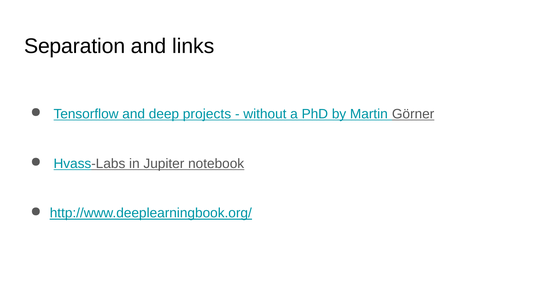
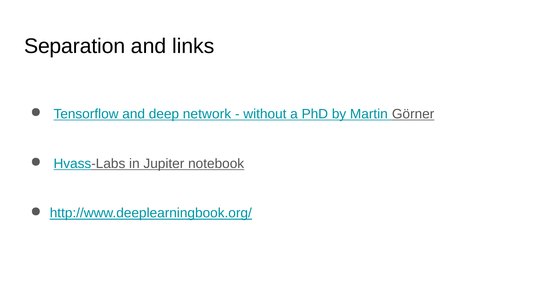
projects: projects -> network (207, 114)
